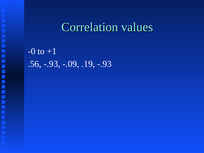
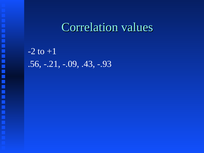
-0: -0 -> -2 (32, 51)
.56 -.93: -.93 -> -.21 (52, 64)
.19: .19 -> .43 (88, 64)
